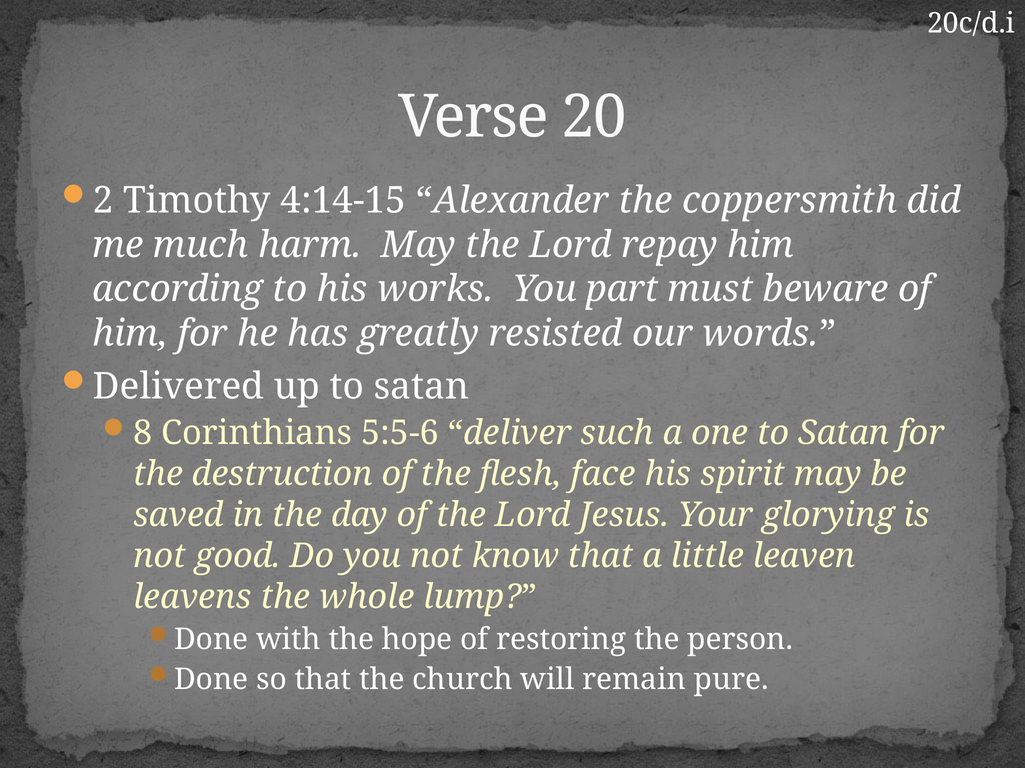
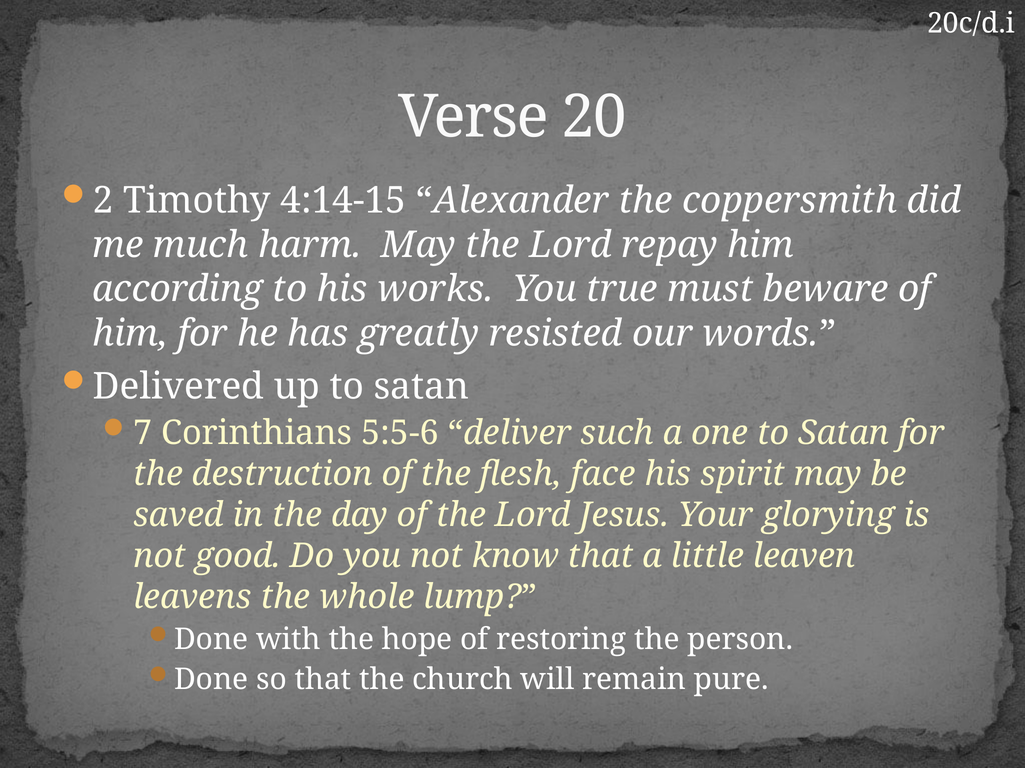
part: part -> true (622, 290)
8: 8 -> 7 (143, 434)
